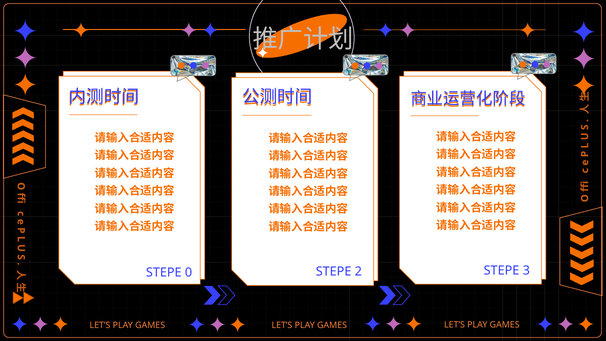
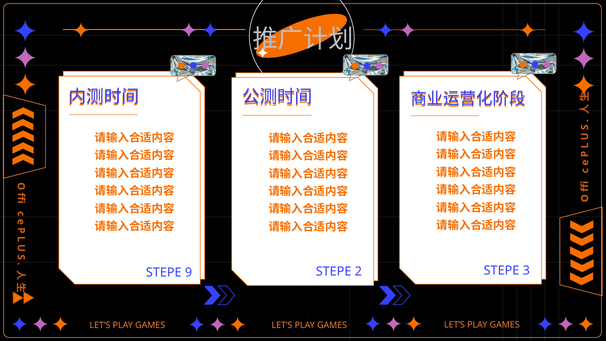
0: 0 -> 9 (189, 273)
